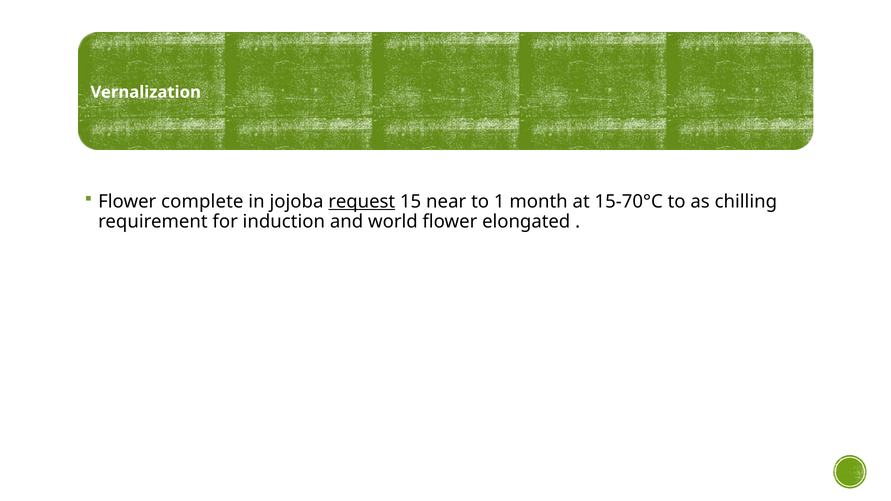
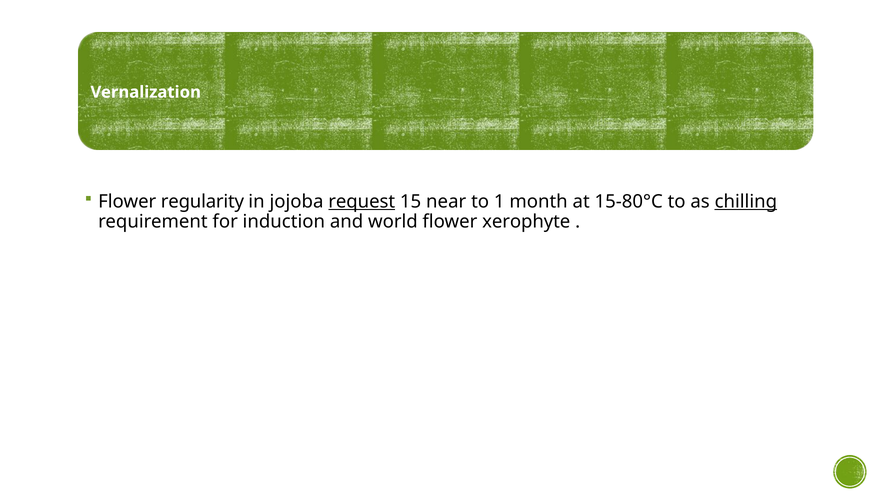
complete: complete -> regularity (202, 202)
15-70°C: 15-70°C -> 15-80°C (629, 202)
chilling underline: none -> present (746, 202)
elongated: elongated -> xerophyte (526, 222)
